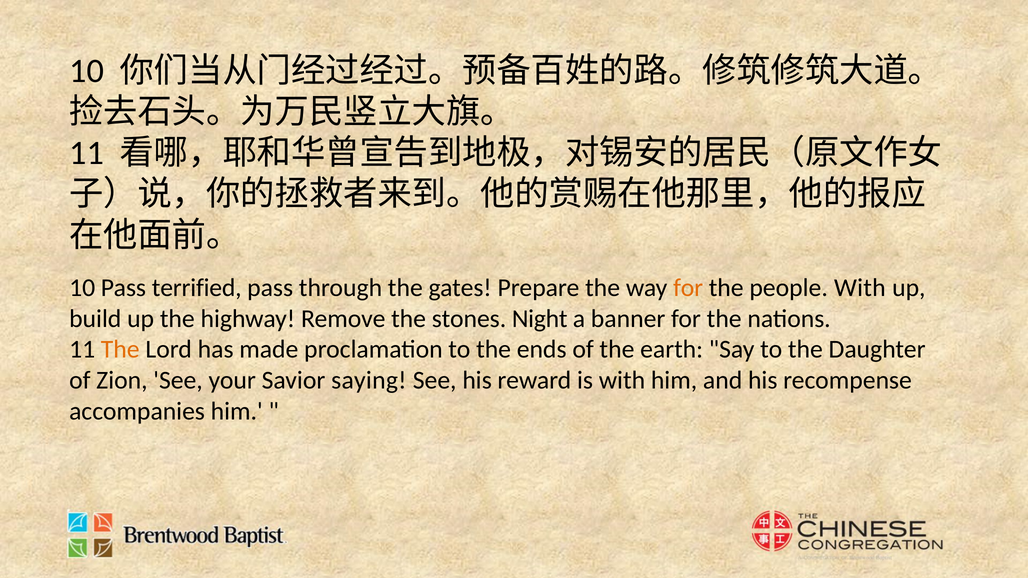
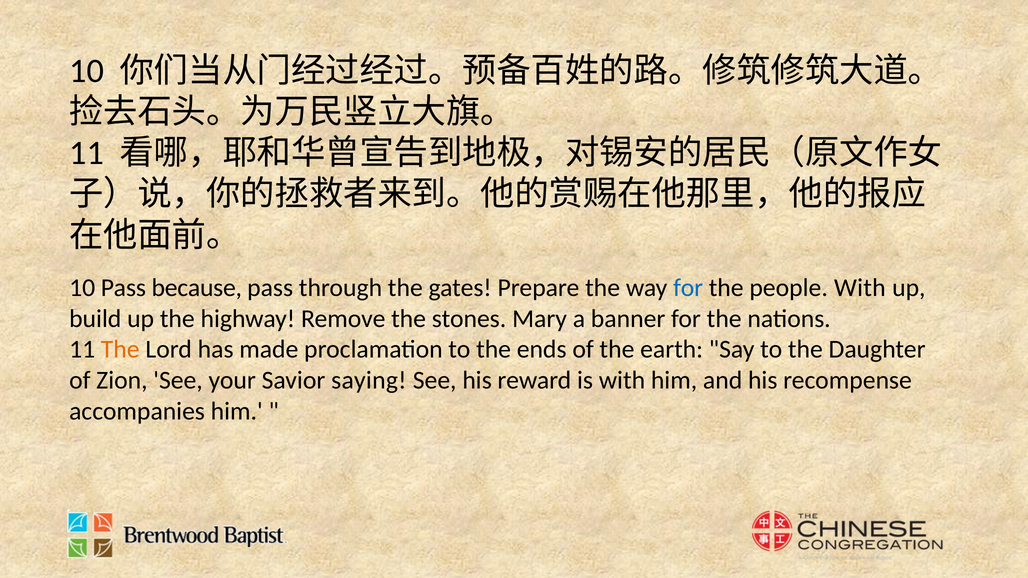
terrified: terrified -> because (197, 288)
for colour: orange -> blue (688, 288)
Night: Night -> Mary (540, 319)
